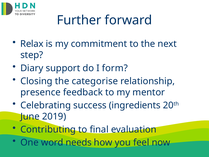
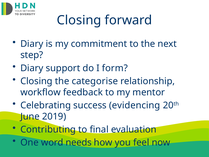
Further: Further -> Closing (79, 20)
Relax: Relax -> Diary (32, 44)
presence: presence -> workflow (41, 92)
ingredients: ingredients -> evidencing (135, 105)
